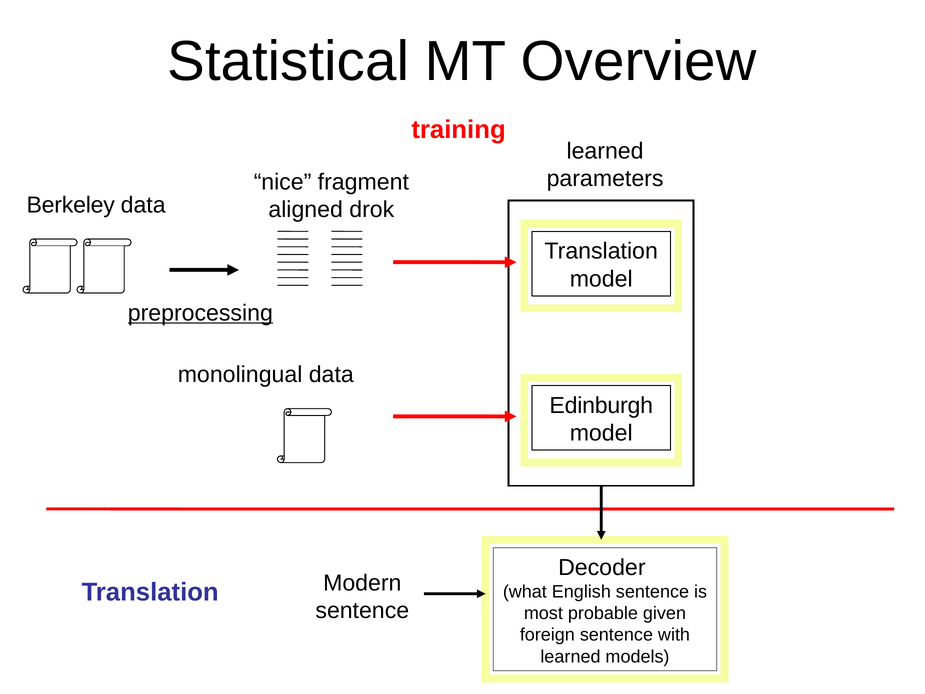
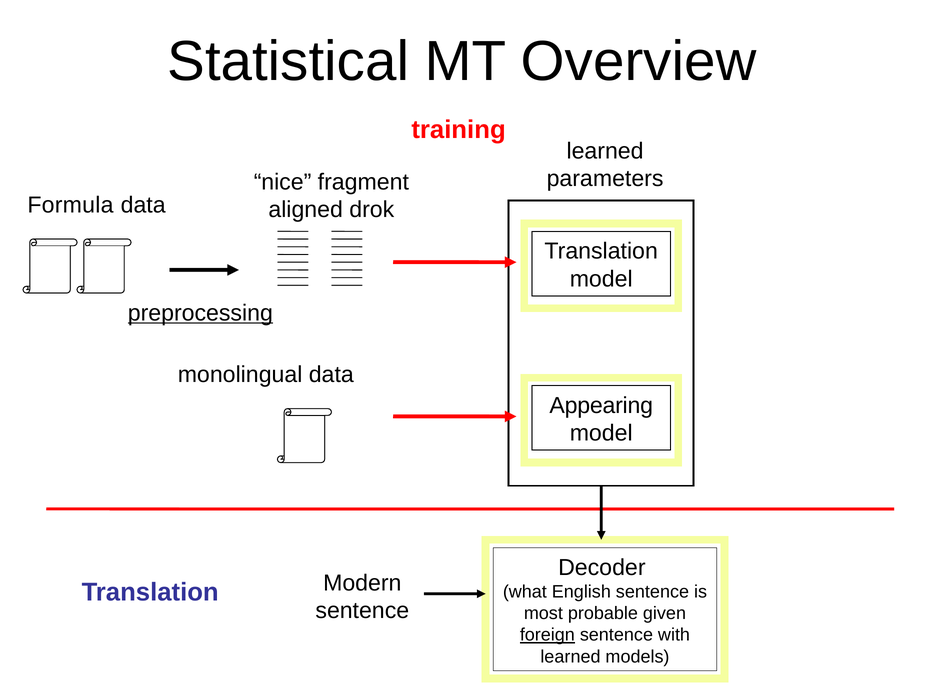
Berkeley: Berkeley -> Formula (70, 205)
Edinburgh: Edinburgh -> Appearing (601, 405)
foreign underline: none -> present (547, 635)
